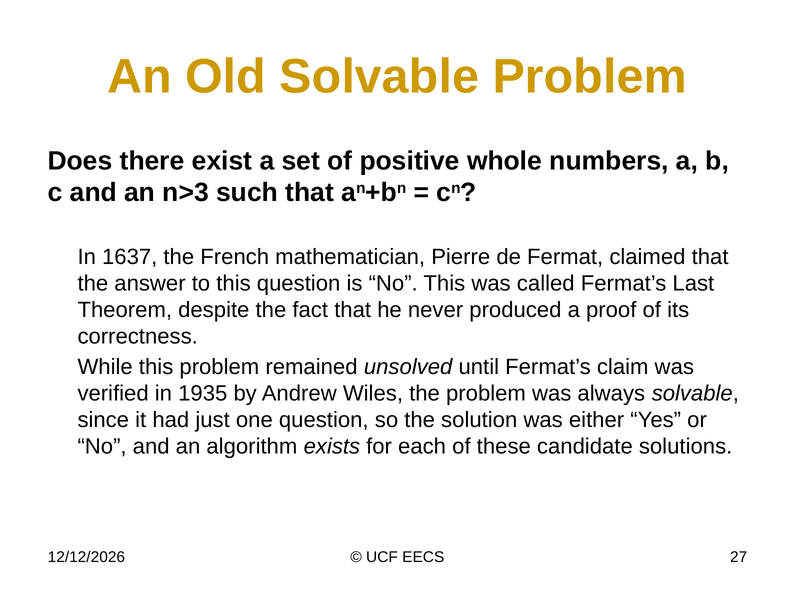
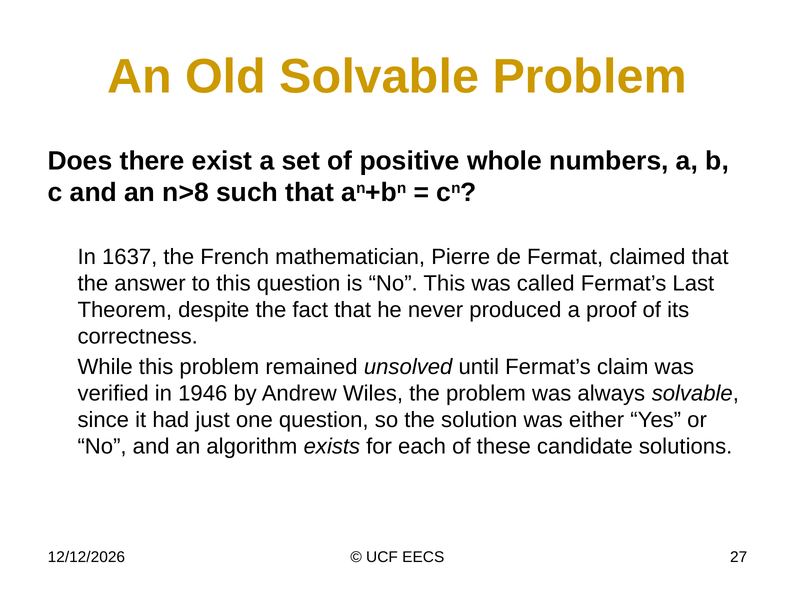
n>3: n>3 -> n>8 (186, 193)
1935: 1935 -> 1946 (203, 394)
